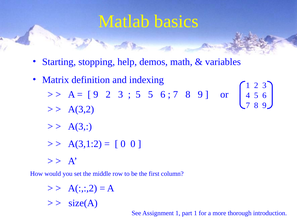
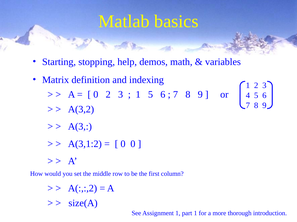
9: 9 -> 0 (96, 95)
5: 5 -> 1 (138, 95)
